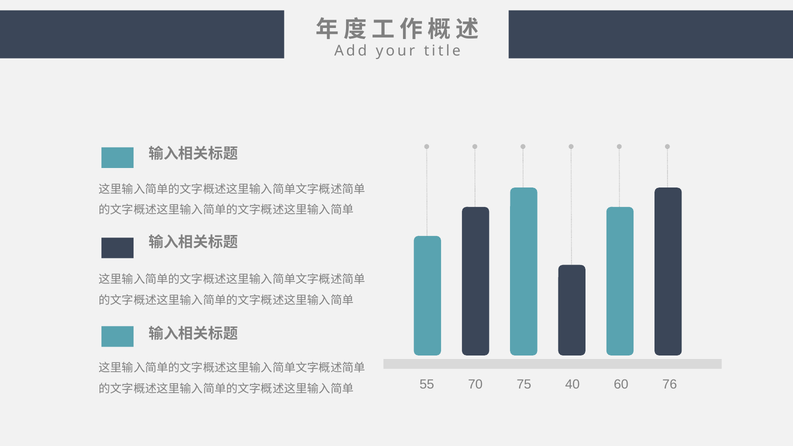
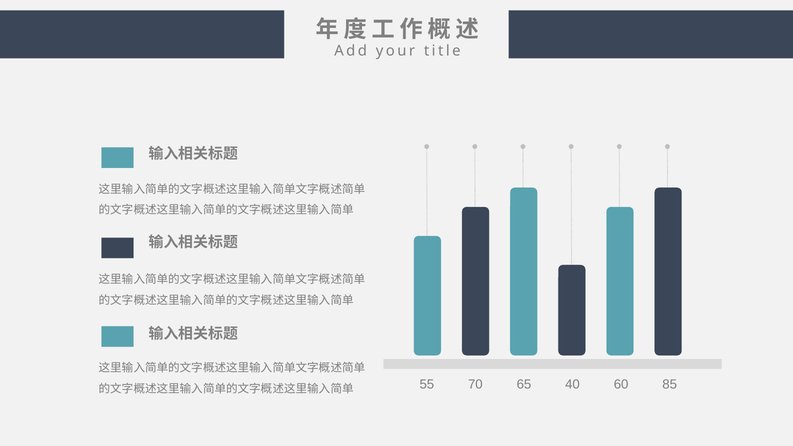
75: 75 -> 65 (524, 385)
76: 76 -> 85 (670, 385)
